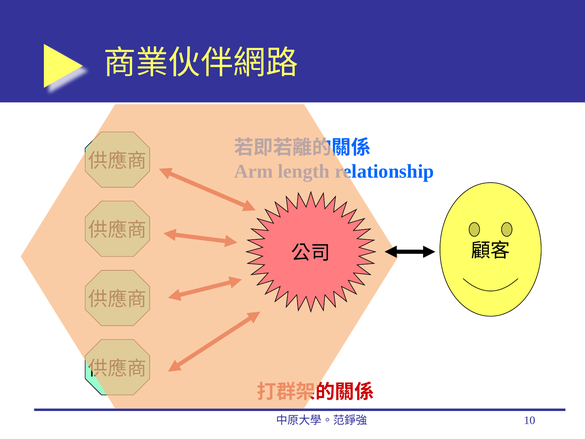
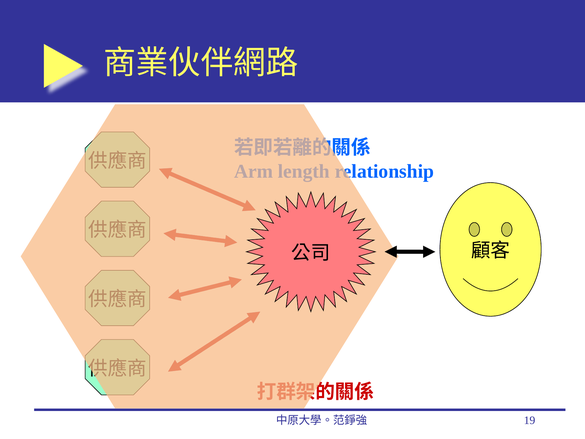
10: 10 -> 19 (530, 420)
